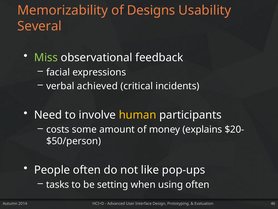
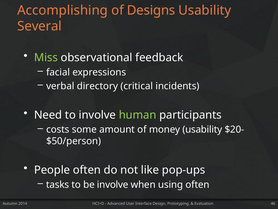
Memorizability: Memorizability -> Accomplishing (63, 10)
achieved: achieved -> directory (97, 86)
human colour: yellow -> light green (138, 115)
money explains: explains -> usability (202, 129)
be setting: setting -> involve (113, 184)
